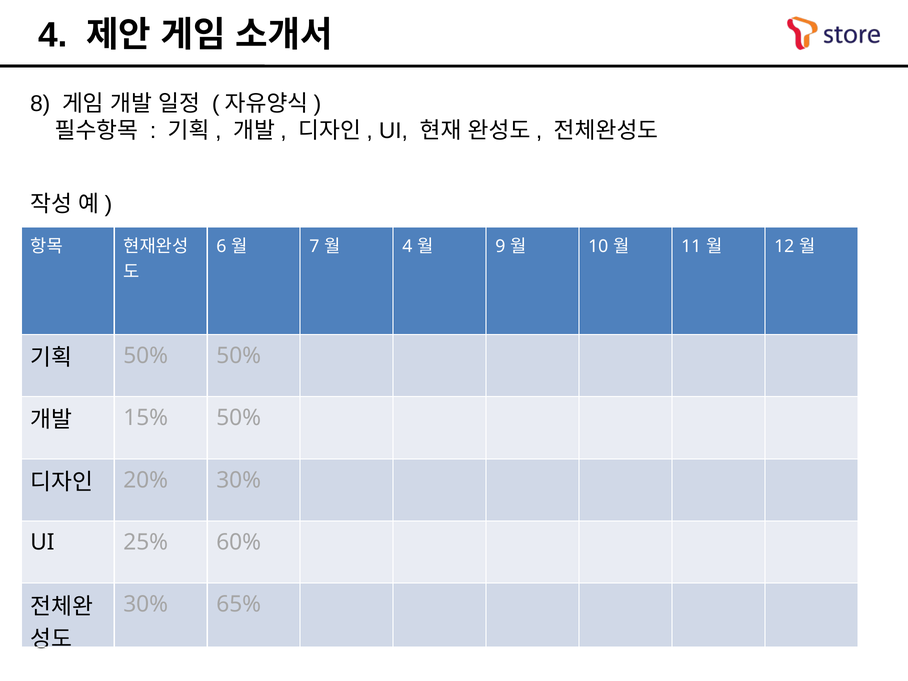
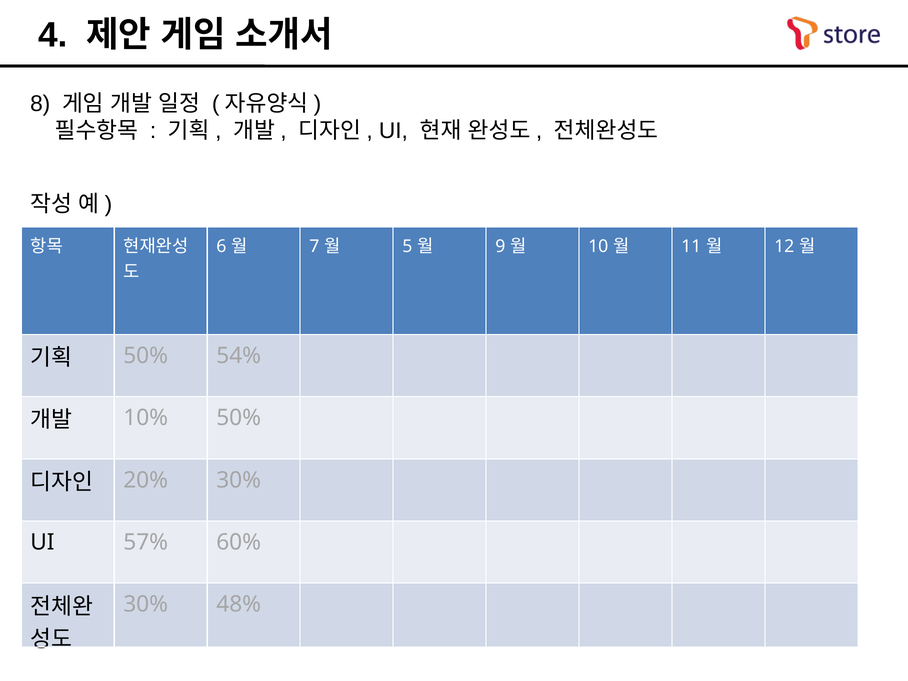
4: 4 -> 5 (407, 246)
50% 50%: 50% -> 54% (239, 356)
15%: 15% -> 10% (146, 418)
25%: 25% -> 57% (146, 542)
65%: 65% -> 48% (239, 604)
